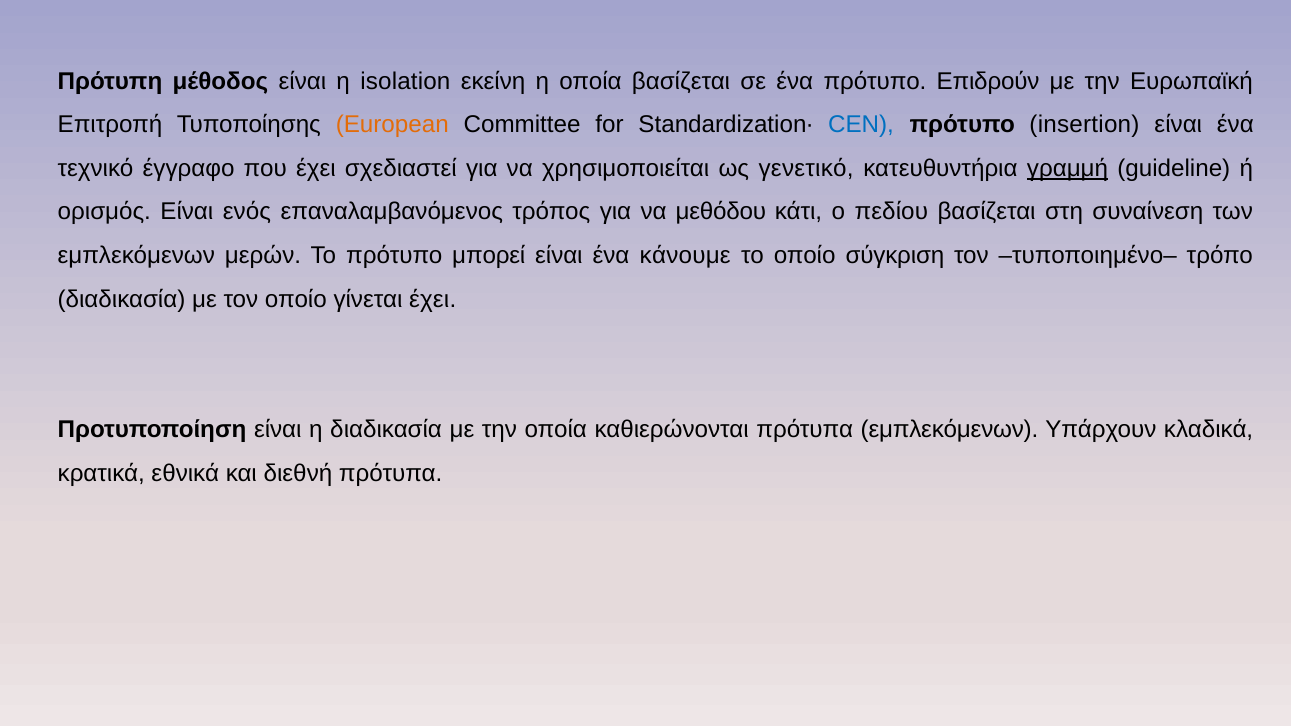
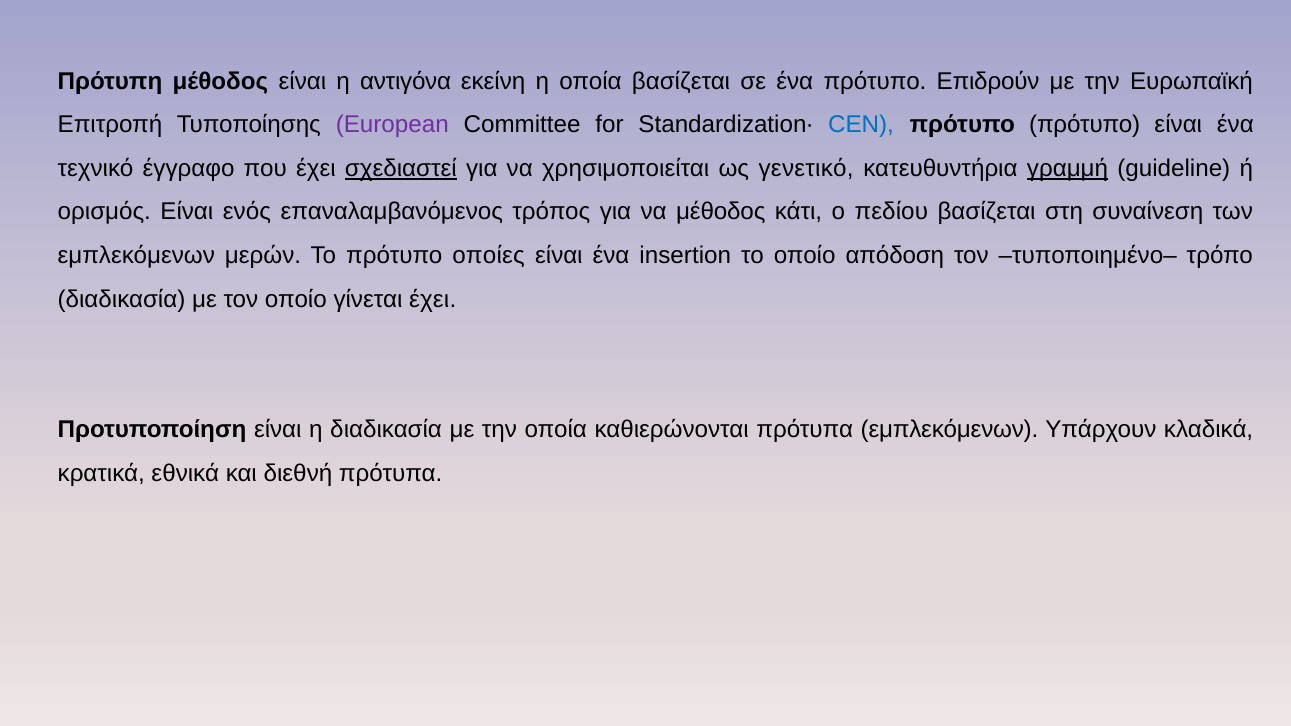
isolation: isolation -> αντιγόνα (406, 81)
European colour: orange -> purple (392, 125)
πρότυπο insertion: insertion -> πρότυπο (1085, 125)
σχεδιαστεί underline: none -> present (401, 168)
να μεθόδου: μεθόδου -> μέθοδος (721, 212)
μπορεί: μπορεί -> οποίες (489, 256)
κάνουμε: κάνουμε -> insertion (685, 256)
σύγκριση: σύγκριση -> απόδοση (895, 256)
